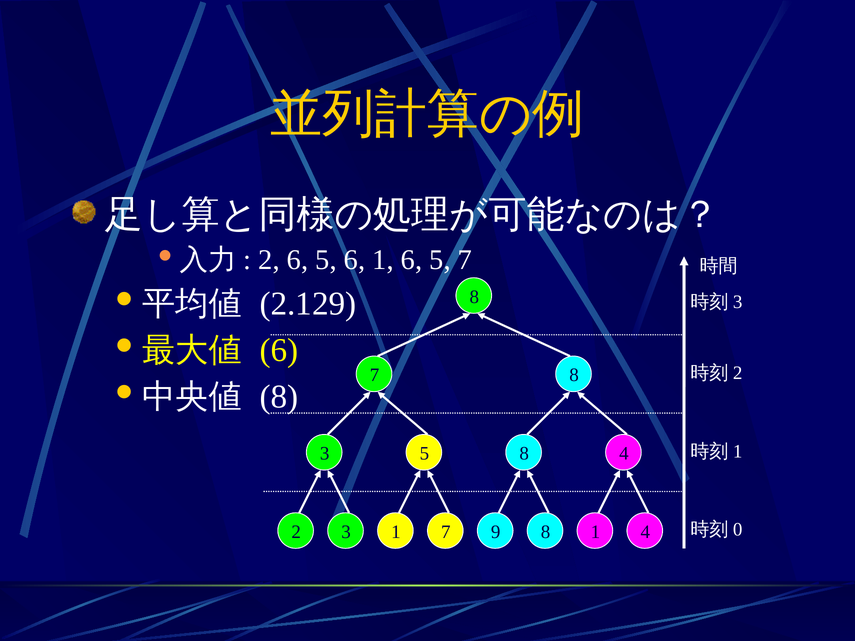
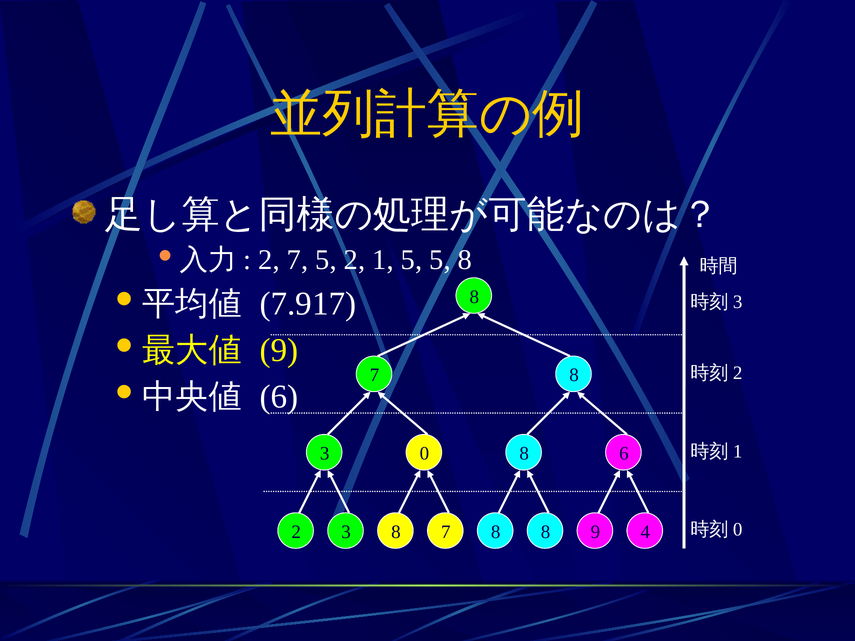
2 6: 6 -> 7 (298, 260)
5 6: 6 -> 2 (355, 260)
1 6: 6 -> 5 (411, 260)
5 7: 7 -> 8 (465, 260)
2.129: 2.129 -> 7.917 (308, 304)
6: 6 -> 9 (279, 351)
8: 8 -> 6 (279, 397)
3 5: 5 -> 0 (424, 454)
4: 4 -> 6 (624, 454)
3 1: 1 -> 8 (396, 532)
9: 9 -> 8 (496, 532)
8 1: 1 -> 9 (595, 532)
